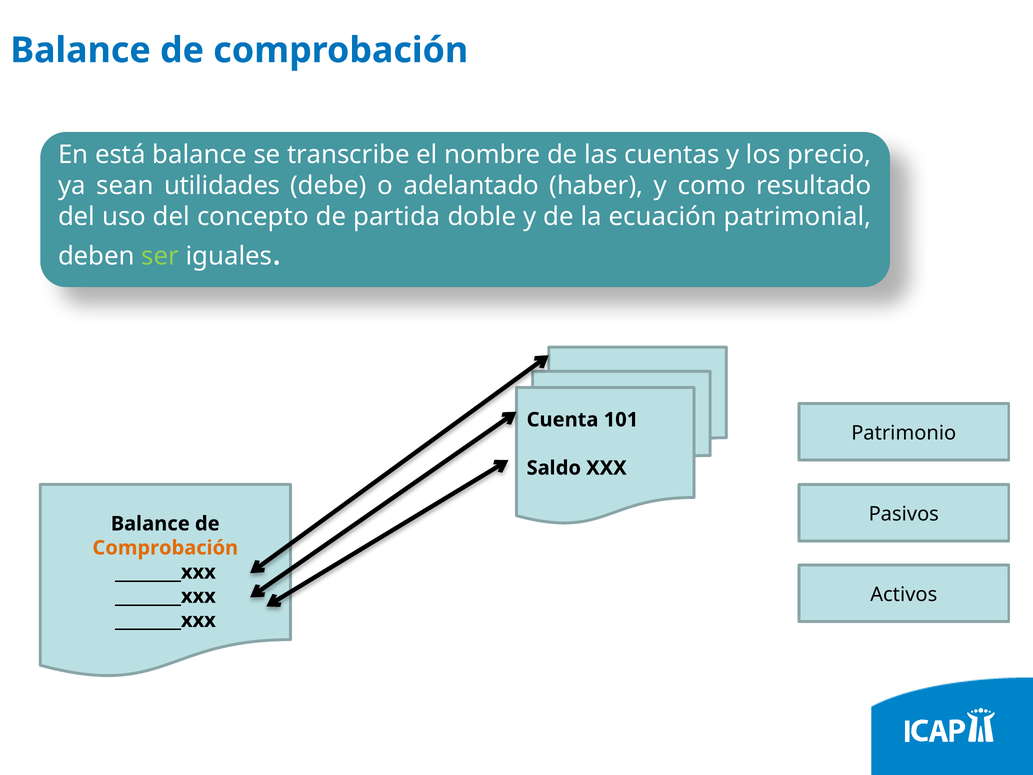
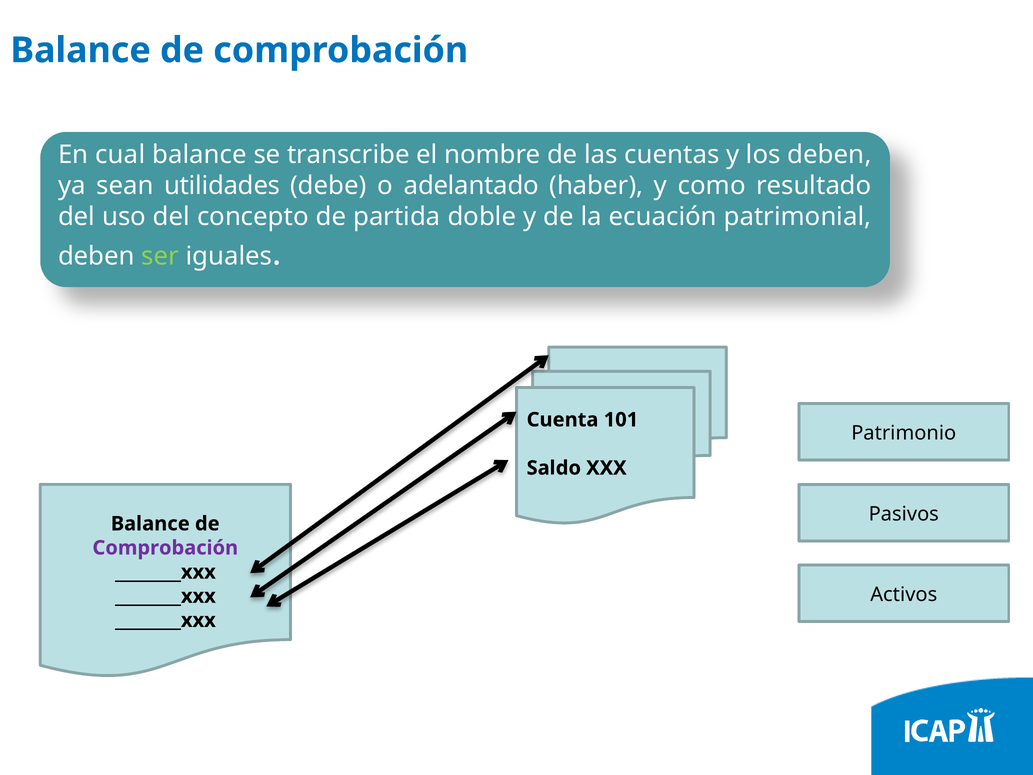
está: está -> cual (120, 154)
los precio: precio -> deben (829, 154)
Comprobación colour: orange -> purple (165, 548)
